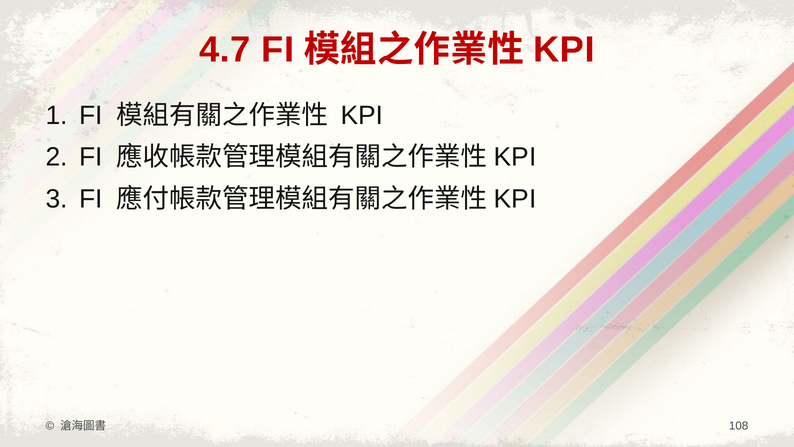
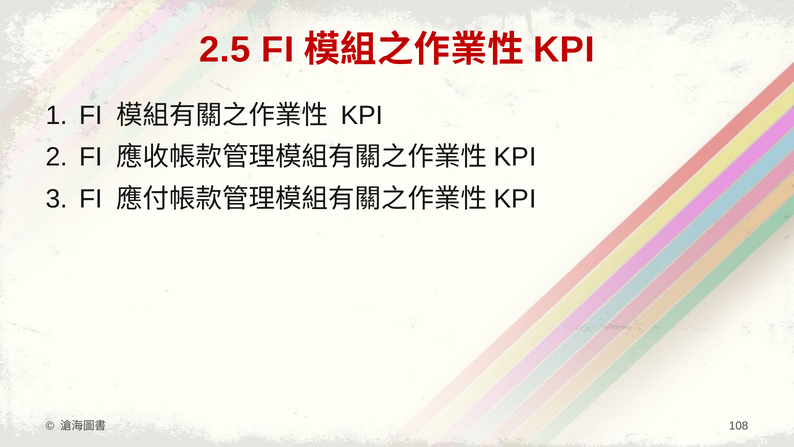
4.7: 4.7 -> 2.5 (225, 50)
